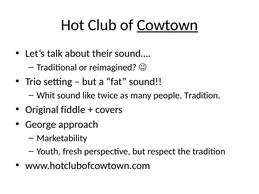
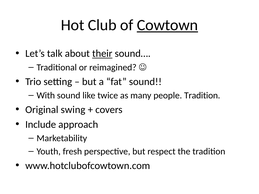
their underline: none -> present (102, 54)
Whit: Whit -> With (46, 95)
fiddle: fiddle -> swing (73, 110)
George: George -> Include (41, 125)
